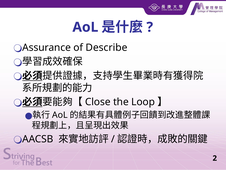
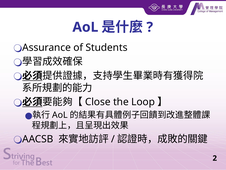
Describe: Describe -> Students (107, 47)
